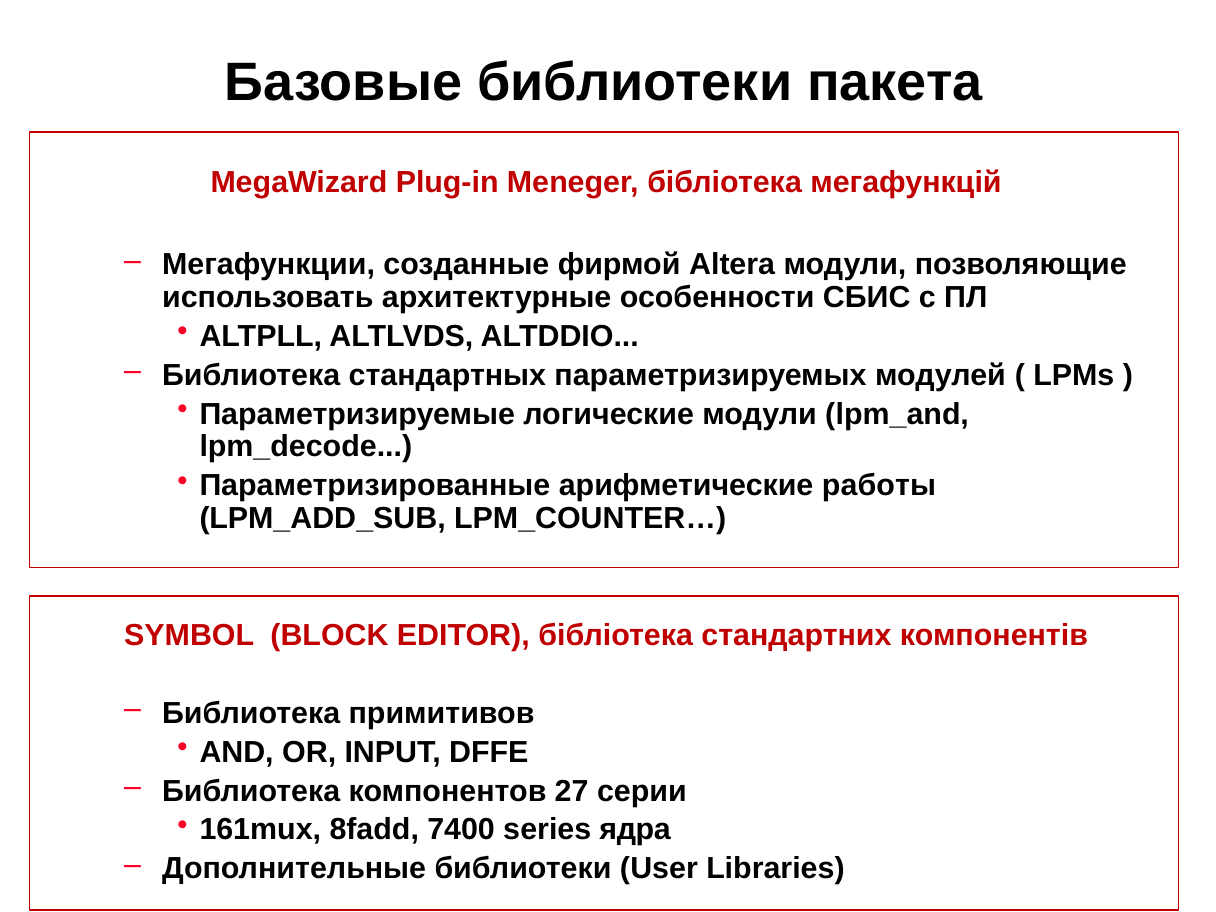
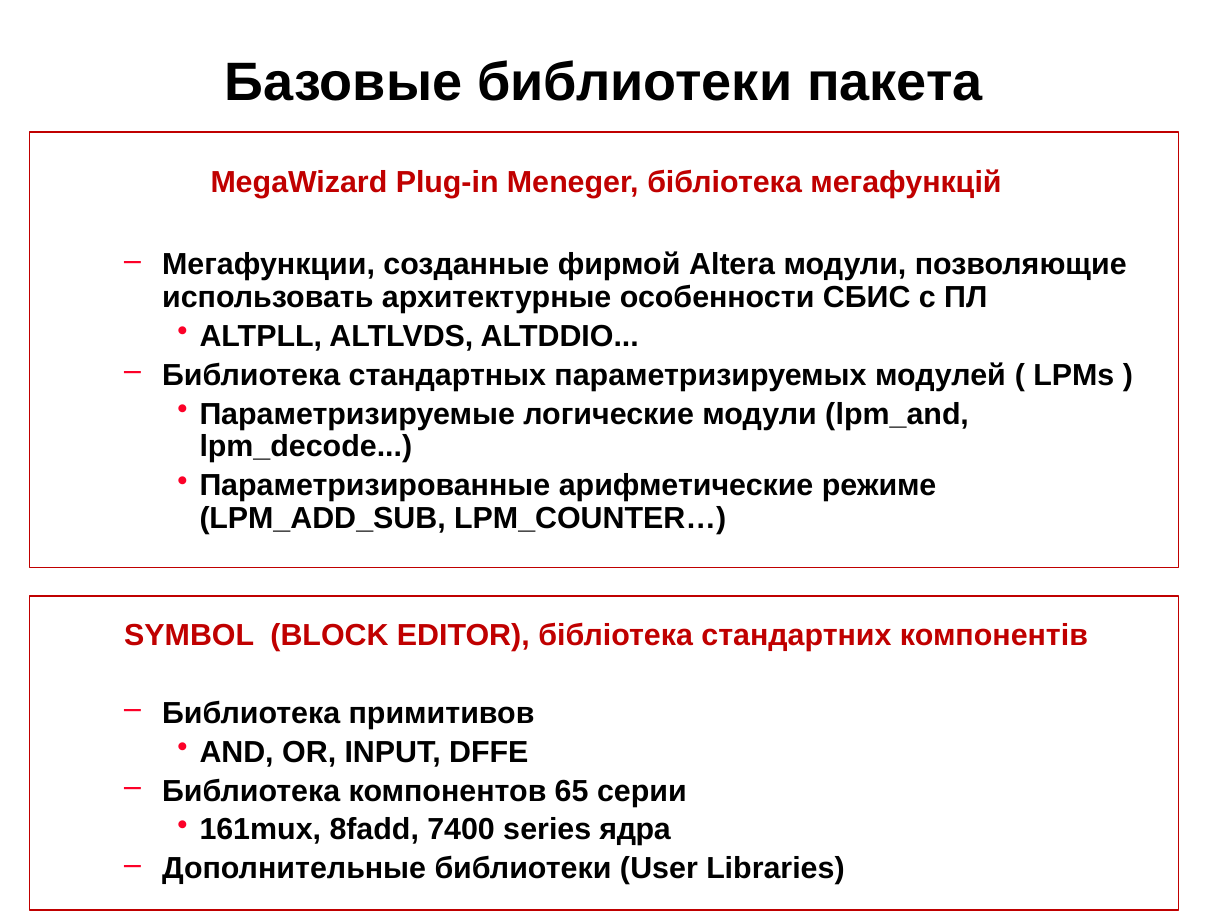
работы: работы -> режиме (879, 486)
27: 27 -> 65 (572, 791)
